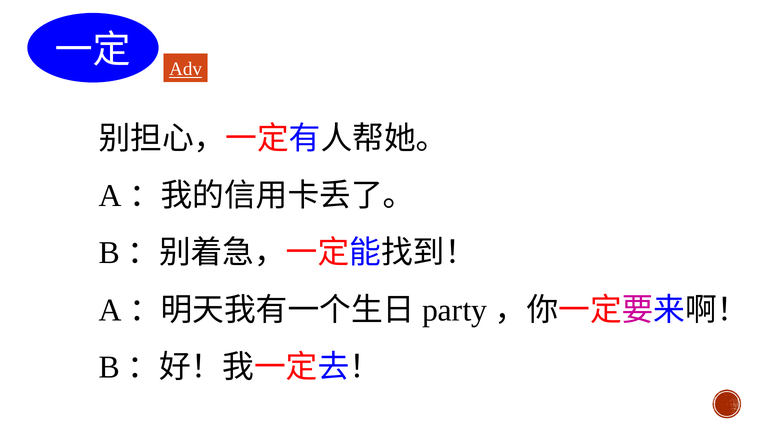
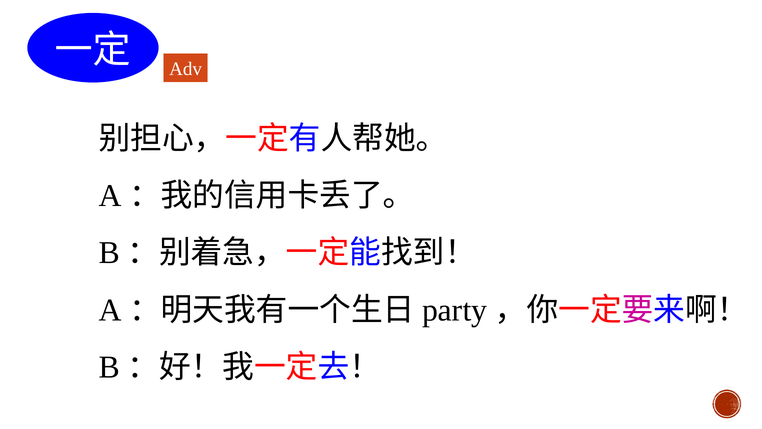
Adv underline: present -> none (186, 69)
